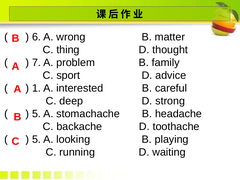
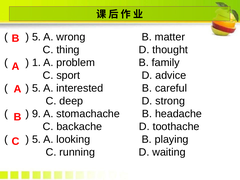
6: 6 -> 5 (37, 37)
7: 7 -> 1 (37, 63)
1: 1 -> 5 (37, 88)
5: 5 -> 9 (37, 114)
